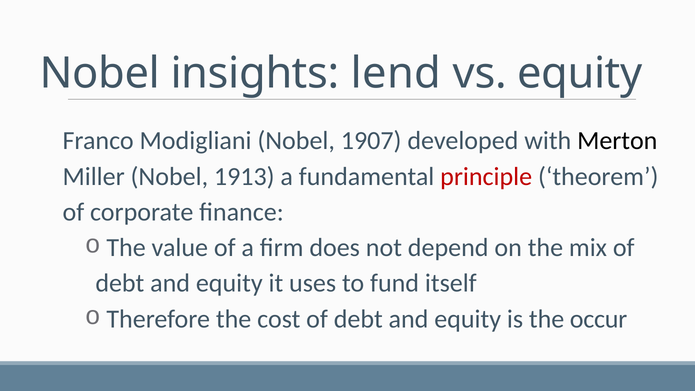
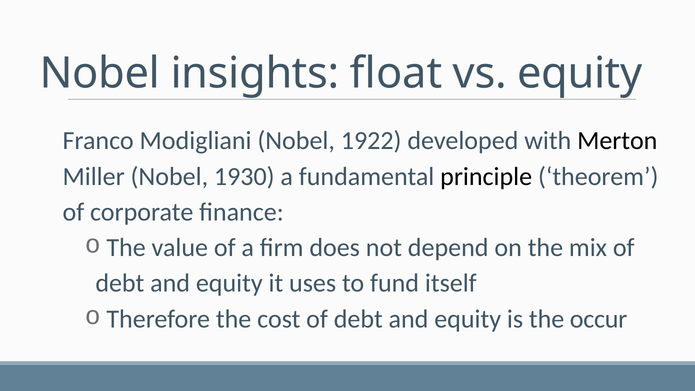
lend: lend -> float (396, 73)
1907: 1907 -> 1922 (371, 141)
1913: 1913 -> 1930 (244, 176)
principle colour: red -> black (486, 176)
